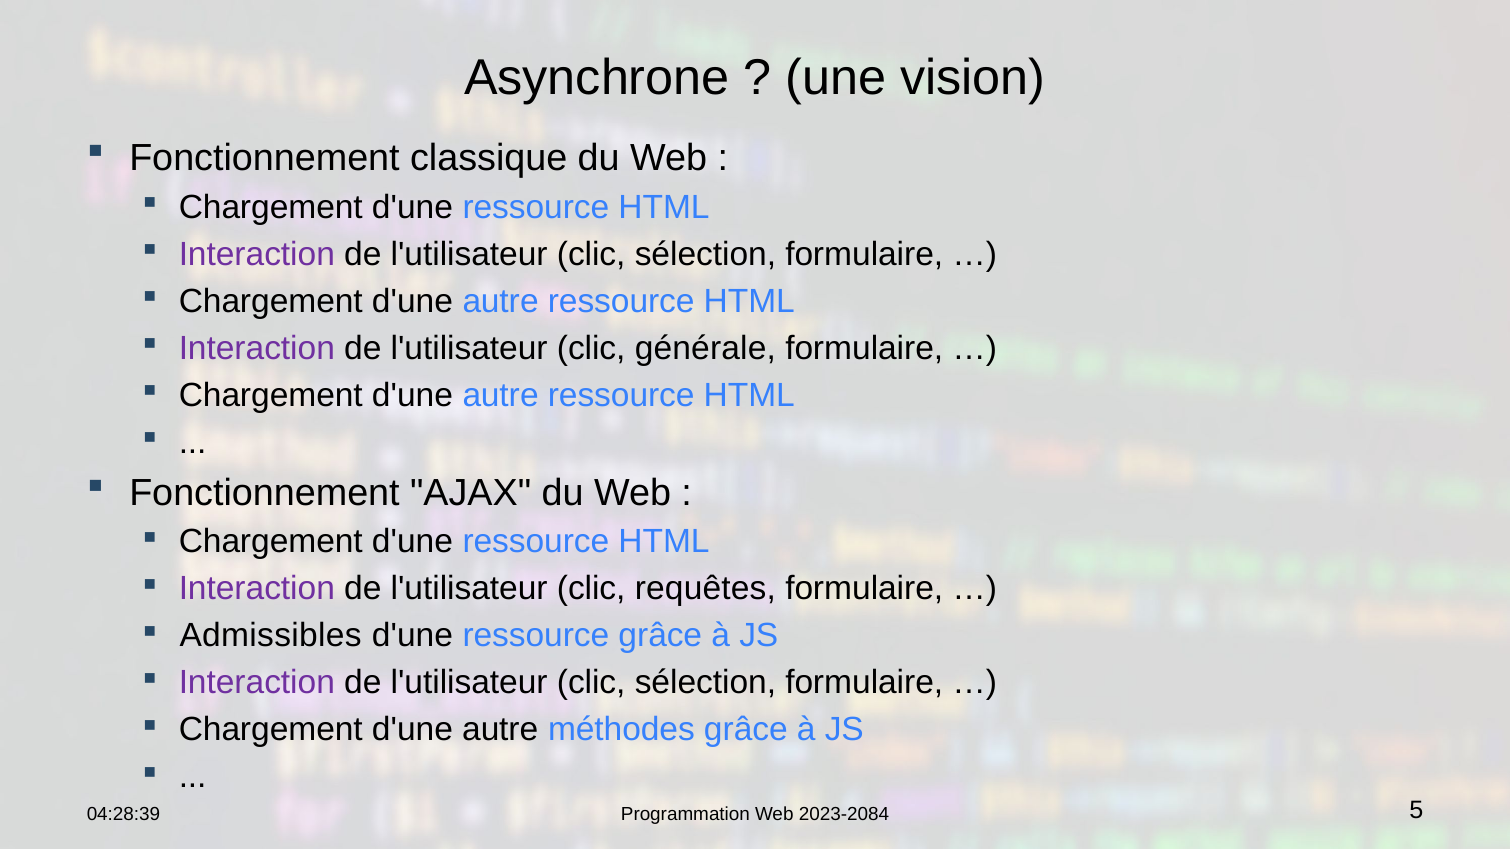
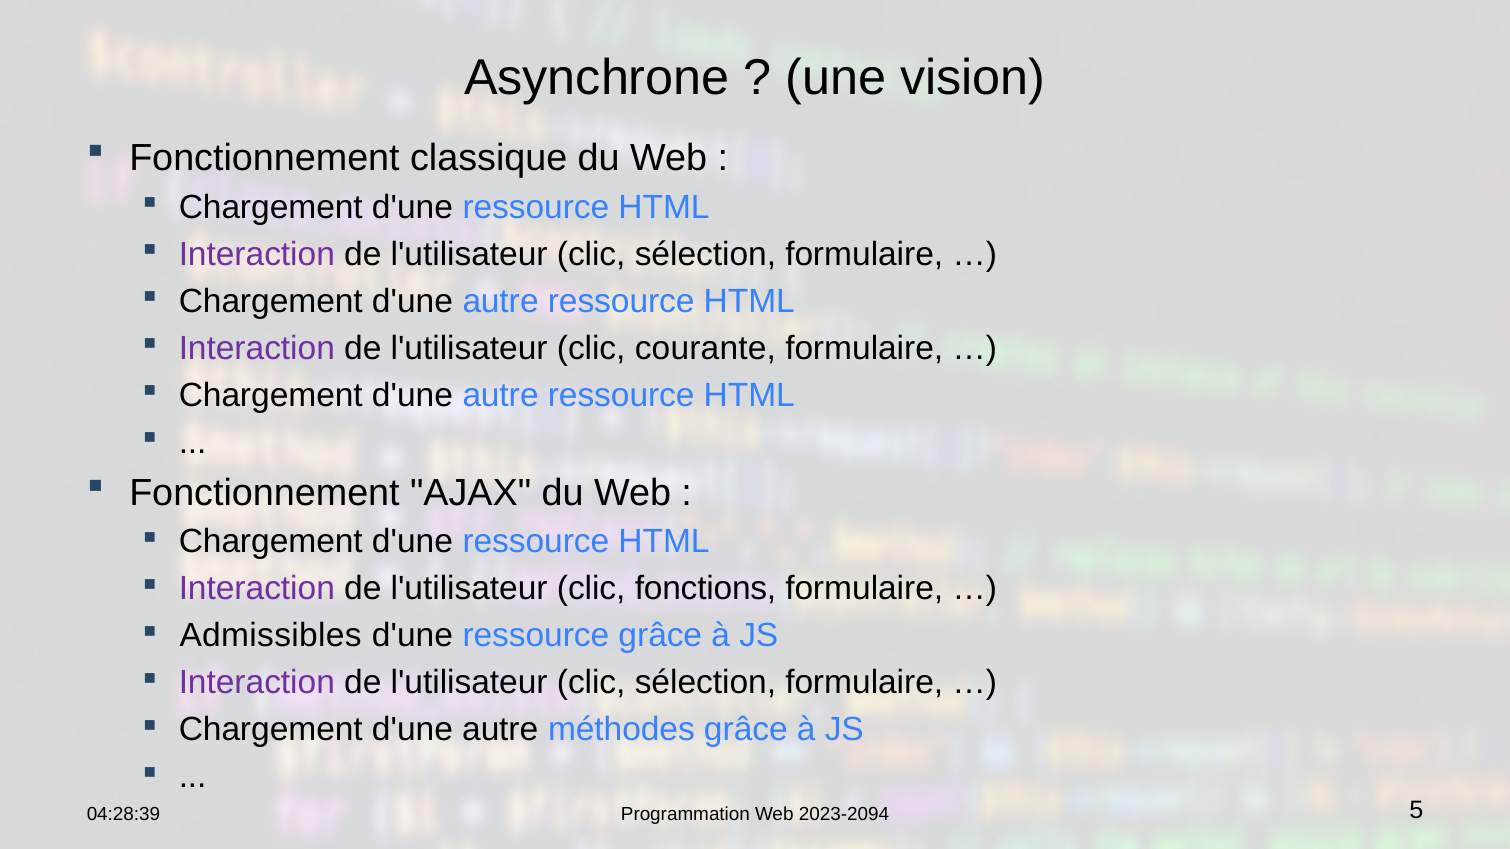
générale: générale -> courante (705, 348)
requêtes: requêtes -> fonctions (706, 589)
2023-2084: 2023-2084 -> 2023-2094 (844, 814)
